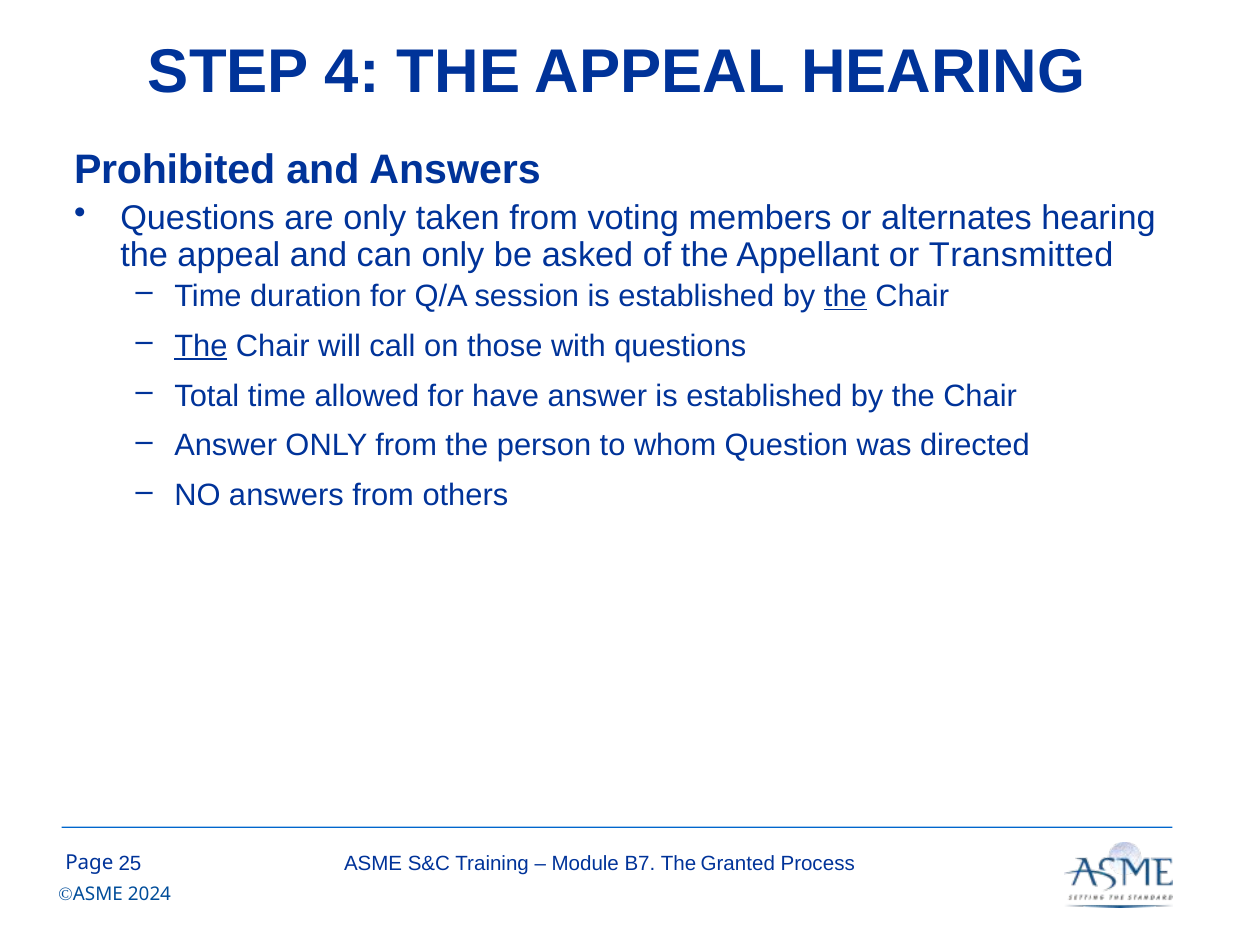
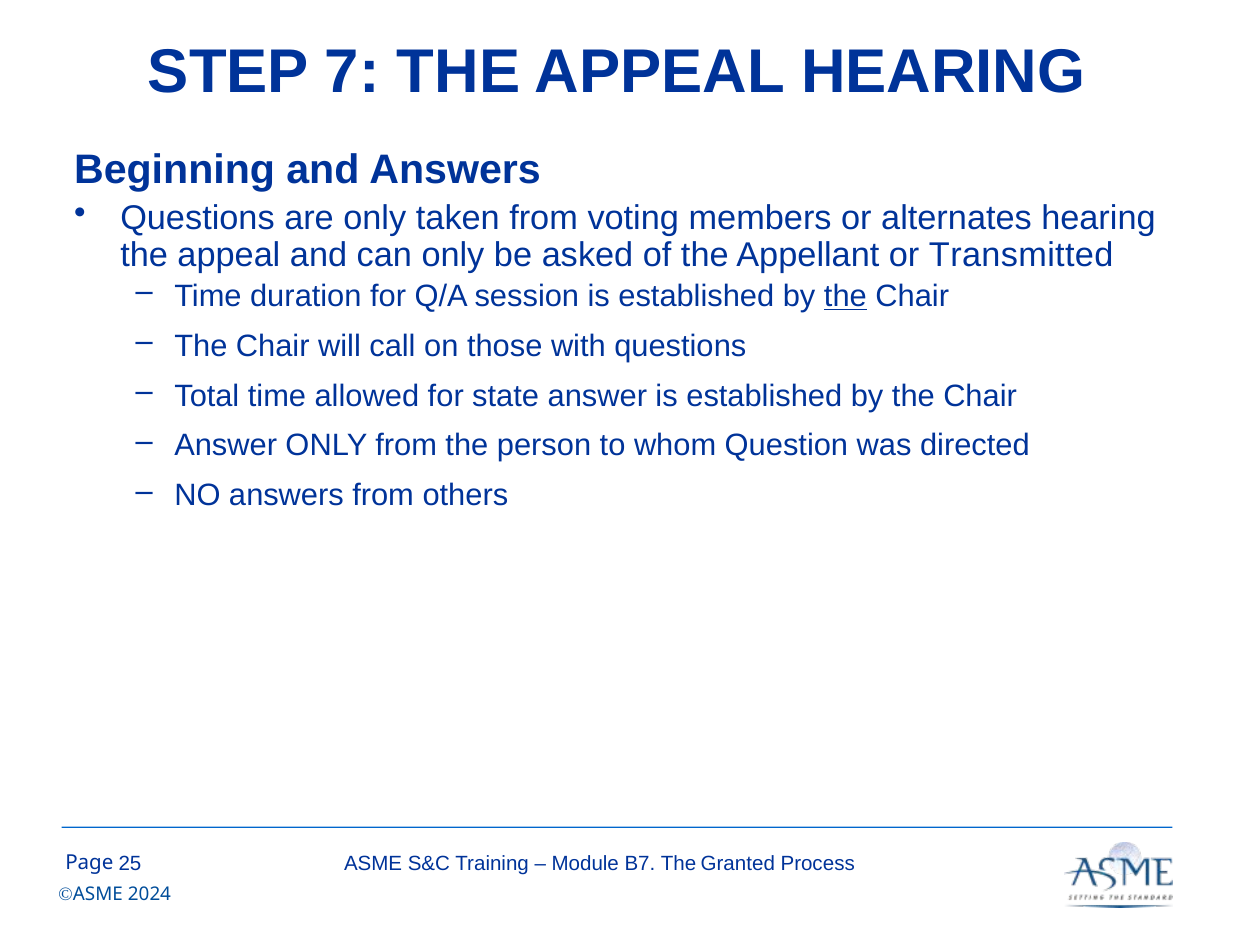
4: 4 -> 7 (352, 72)
Prohibited: Prohibited -> Beginning (175, 170)
The underline: present -> none (201, 346)
have: have -> state (506, 396)
